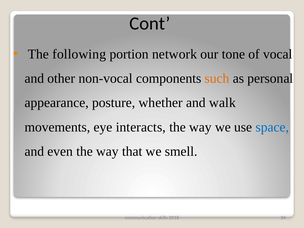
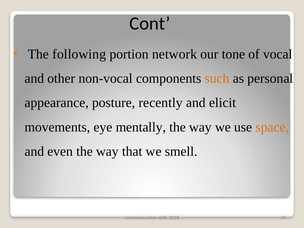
whether: whether -> recently (161, 103)
walk: walk -> elicit (223, 103)
interacts: interacts -> mentally (141, 127)
space colour: blue -> orange (272, 127)
